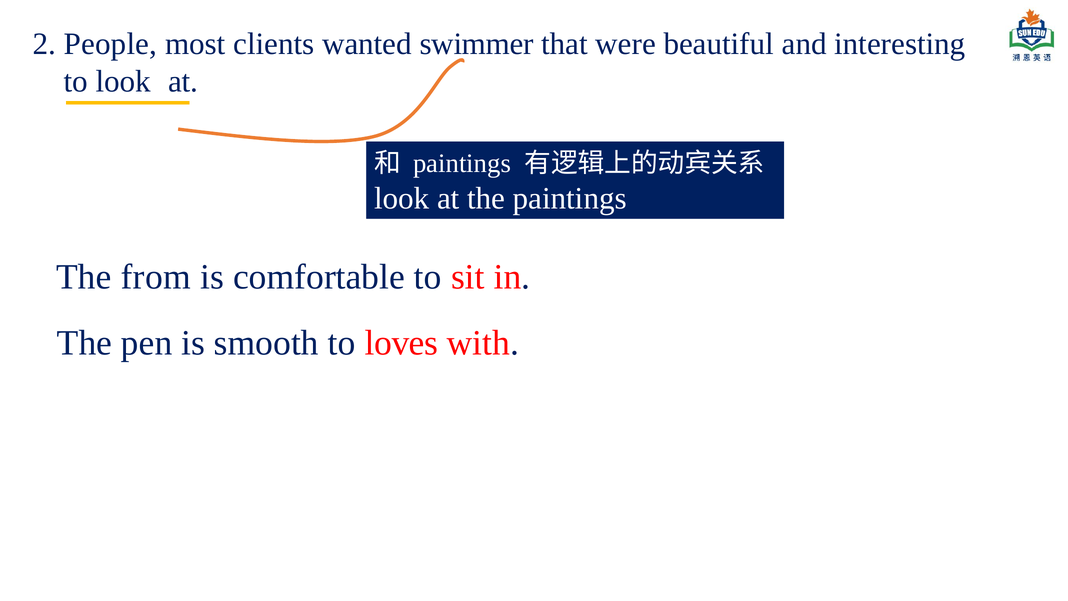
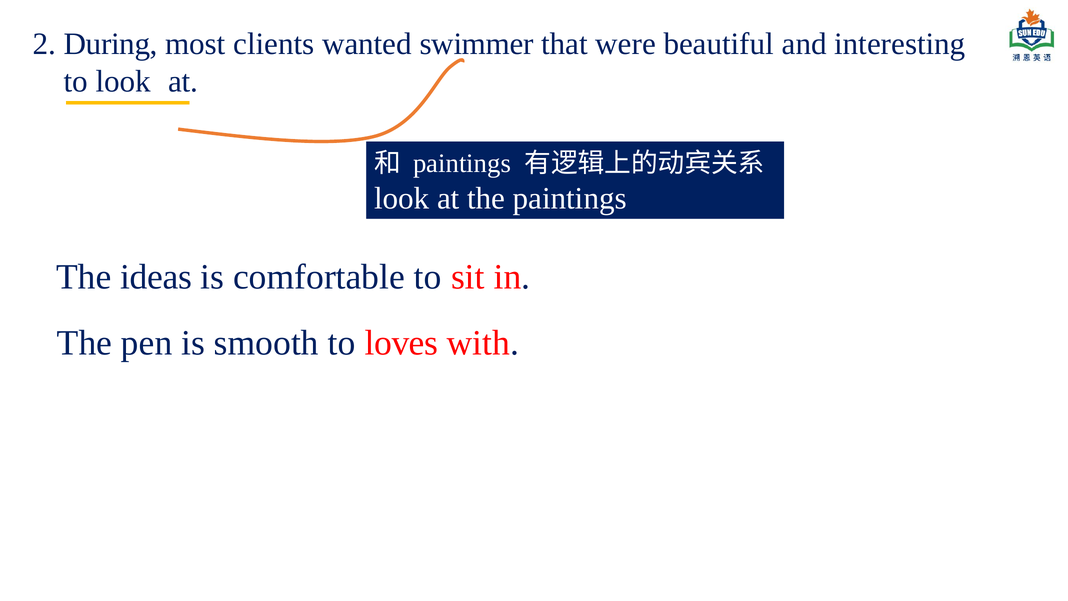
People: People -> During (111, 44)
from: from -> ideas (156, 277)
